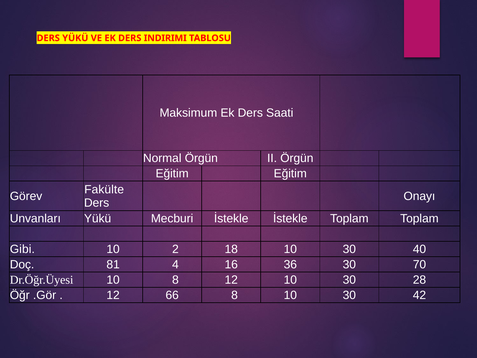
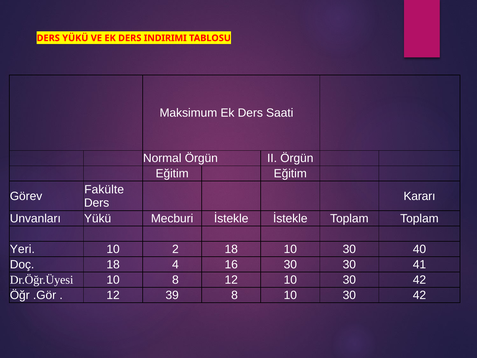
Onayı: Onayı -> Kararı (419, 196)
Gibi: Gibi -> Yeri (22, 249)
Doç 81: 81 -> 18 (113, 264)
16 36: 36 -> 30 (290, 264)
70: 70 -> 41 (419, 264)
12 10 30 28: 28 -> 42 (419, 280)
66: 66 -> 39 (172, 295)
